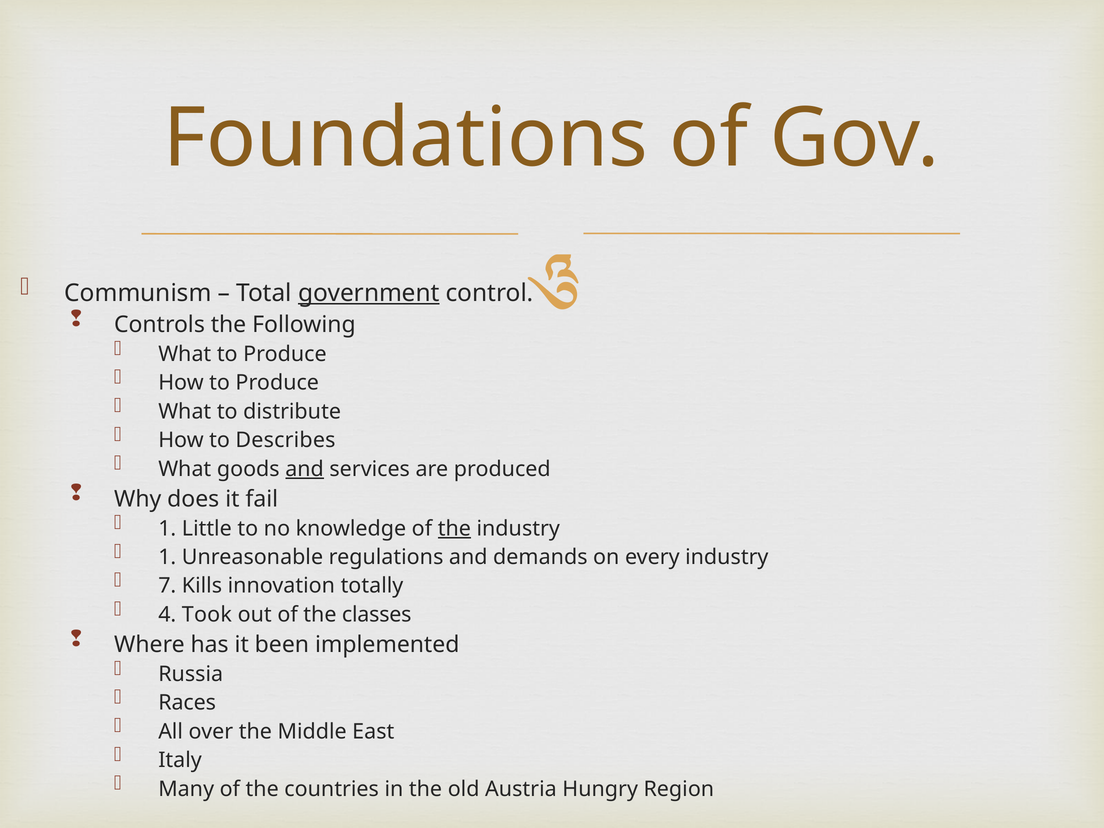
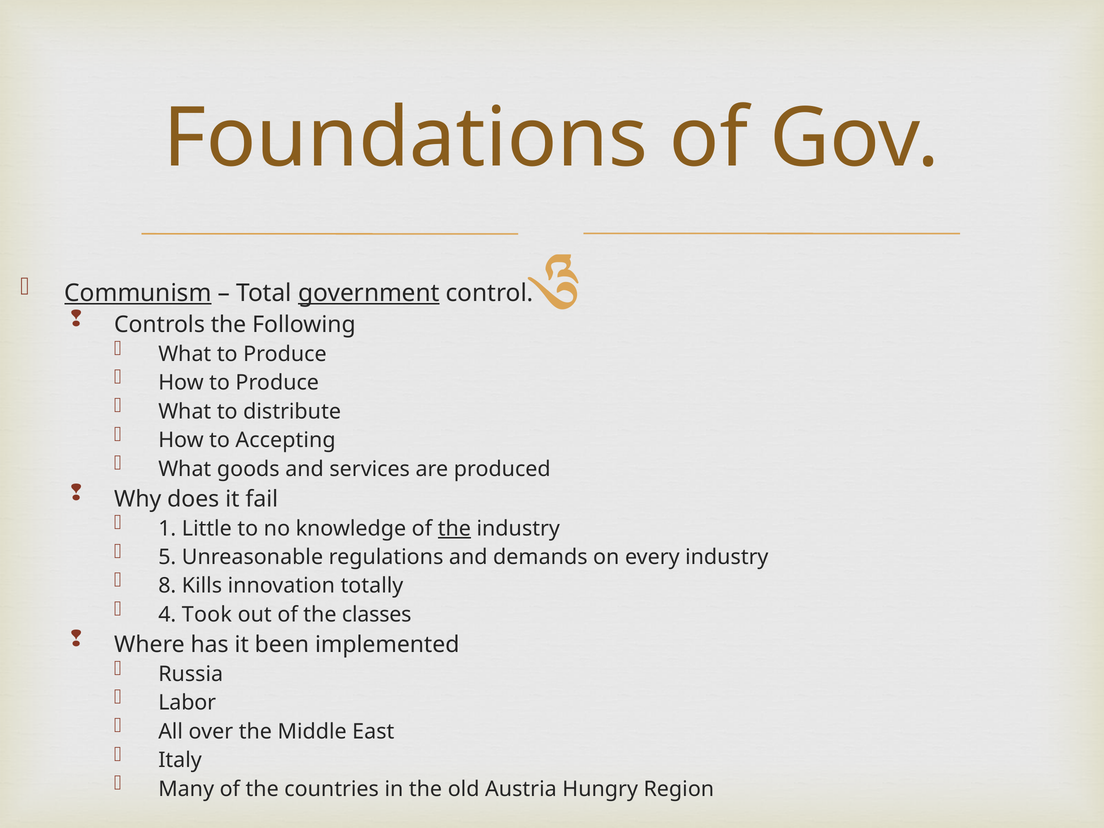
Communism underline: none -> present (138, 293)
Describes: Describes -> Accepting (286, 440)
and underline: present -> none (305, 469)
1: 1 -> 5 (167, 557)
7: 7 -> 8 (167, 586)
Races: Races -> Labor (187, 703)
